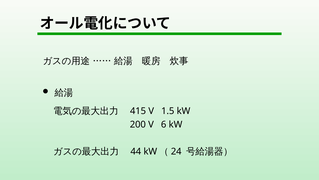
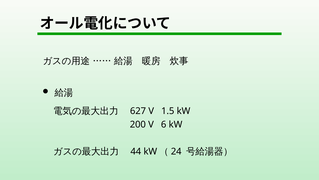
415: 415 -> 627 (138, 111)
